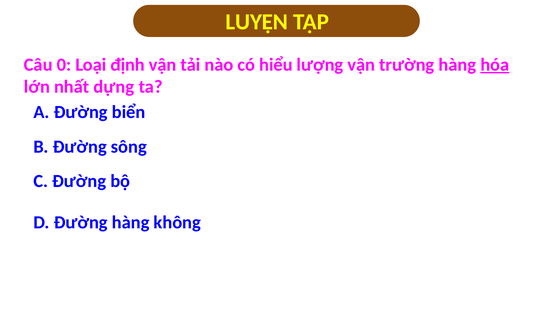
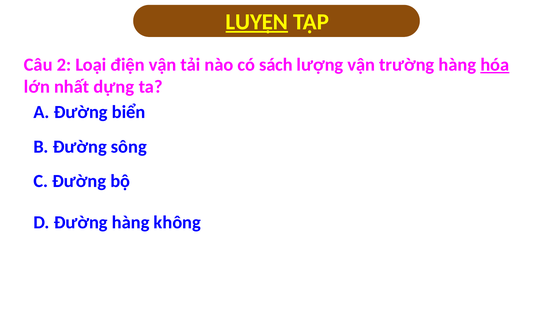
LUYỆN underline: none -> present (257, 22)
0: 0 -> 2 (64, 65)
định: định -> điện (128, 65)
hiểu: hiểu -> sách (276, 65)
